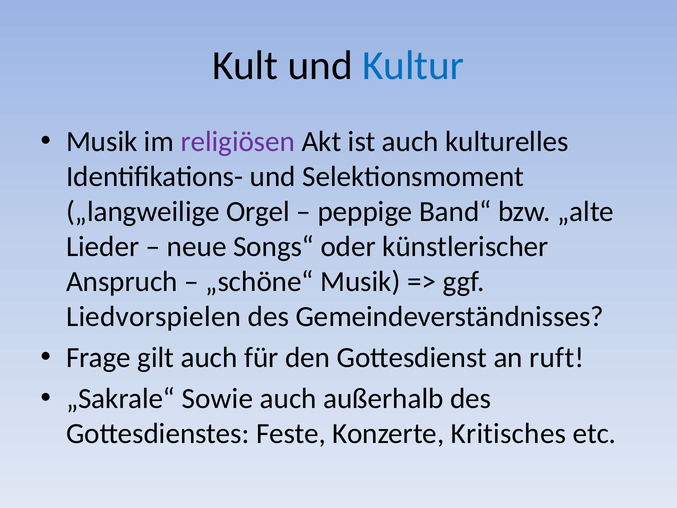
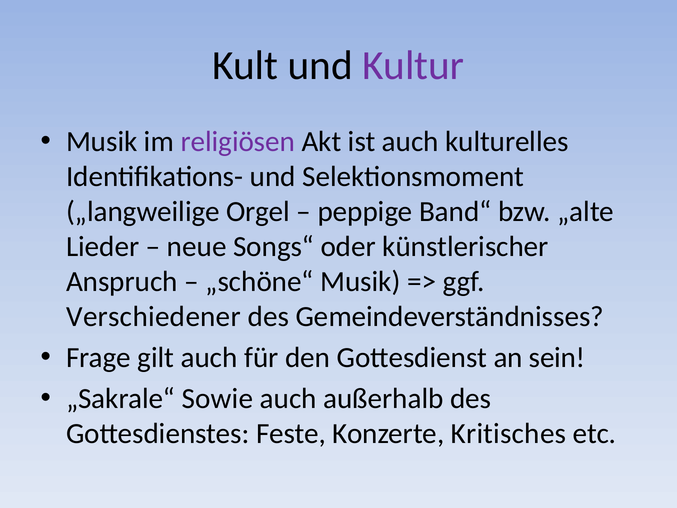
Kultur colour: blue -> purple (413, 66)
Liedvorspielen: Liedvorspielen -> Verschiedener (154, 316)
ruft: ruft -> sein (557, 357)
